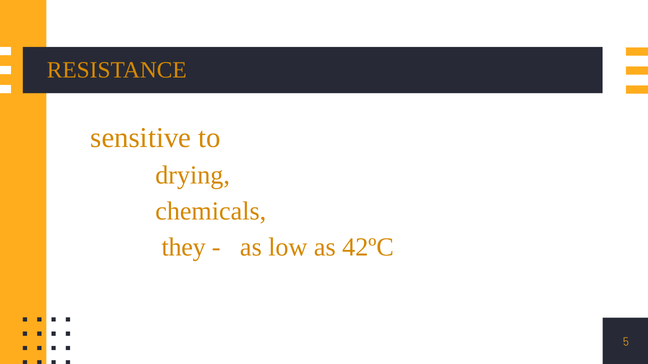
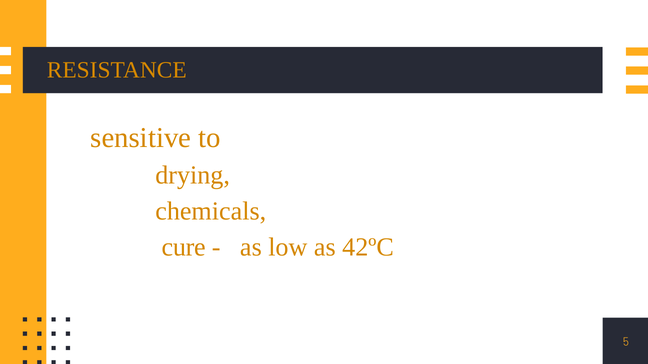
they: they -> cure (184, 247)
